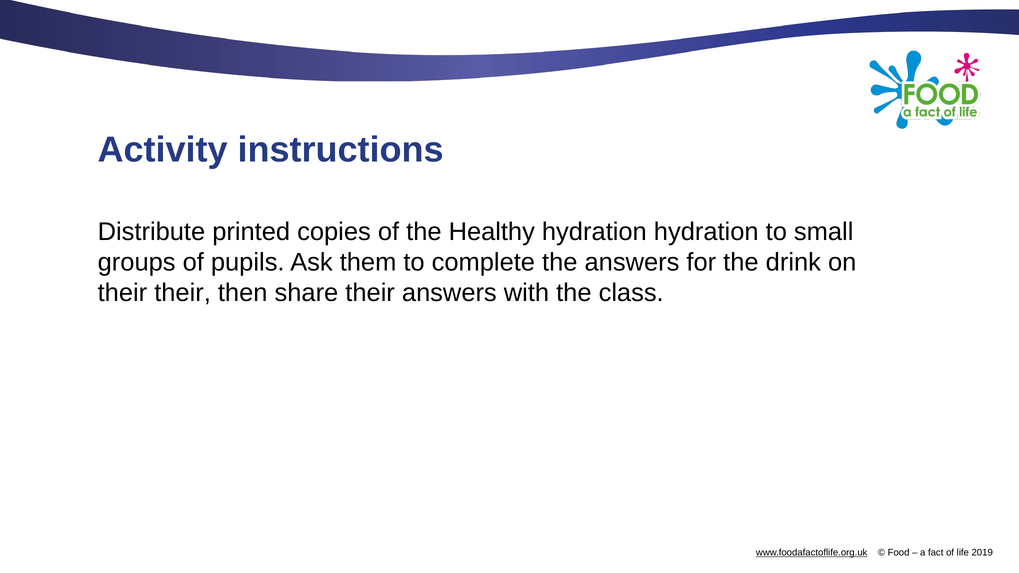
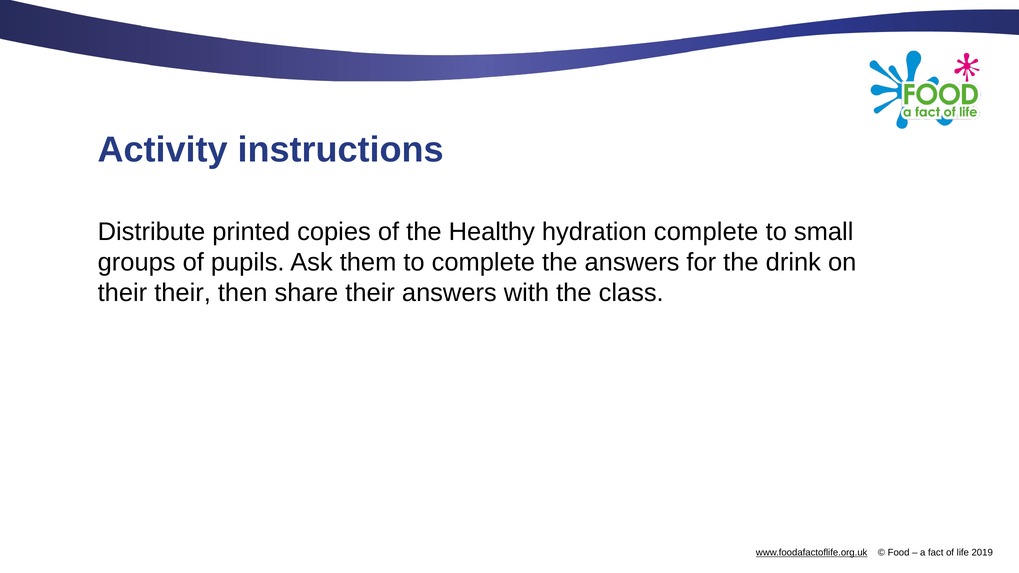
hydration hydration: hydration -> complete (706, 232)
